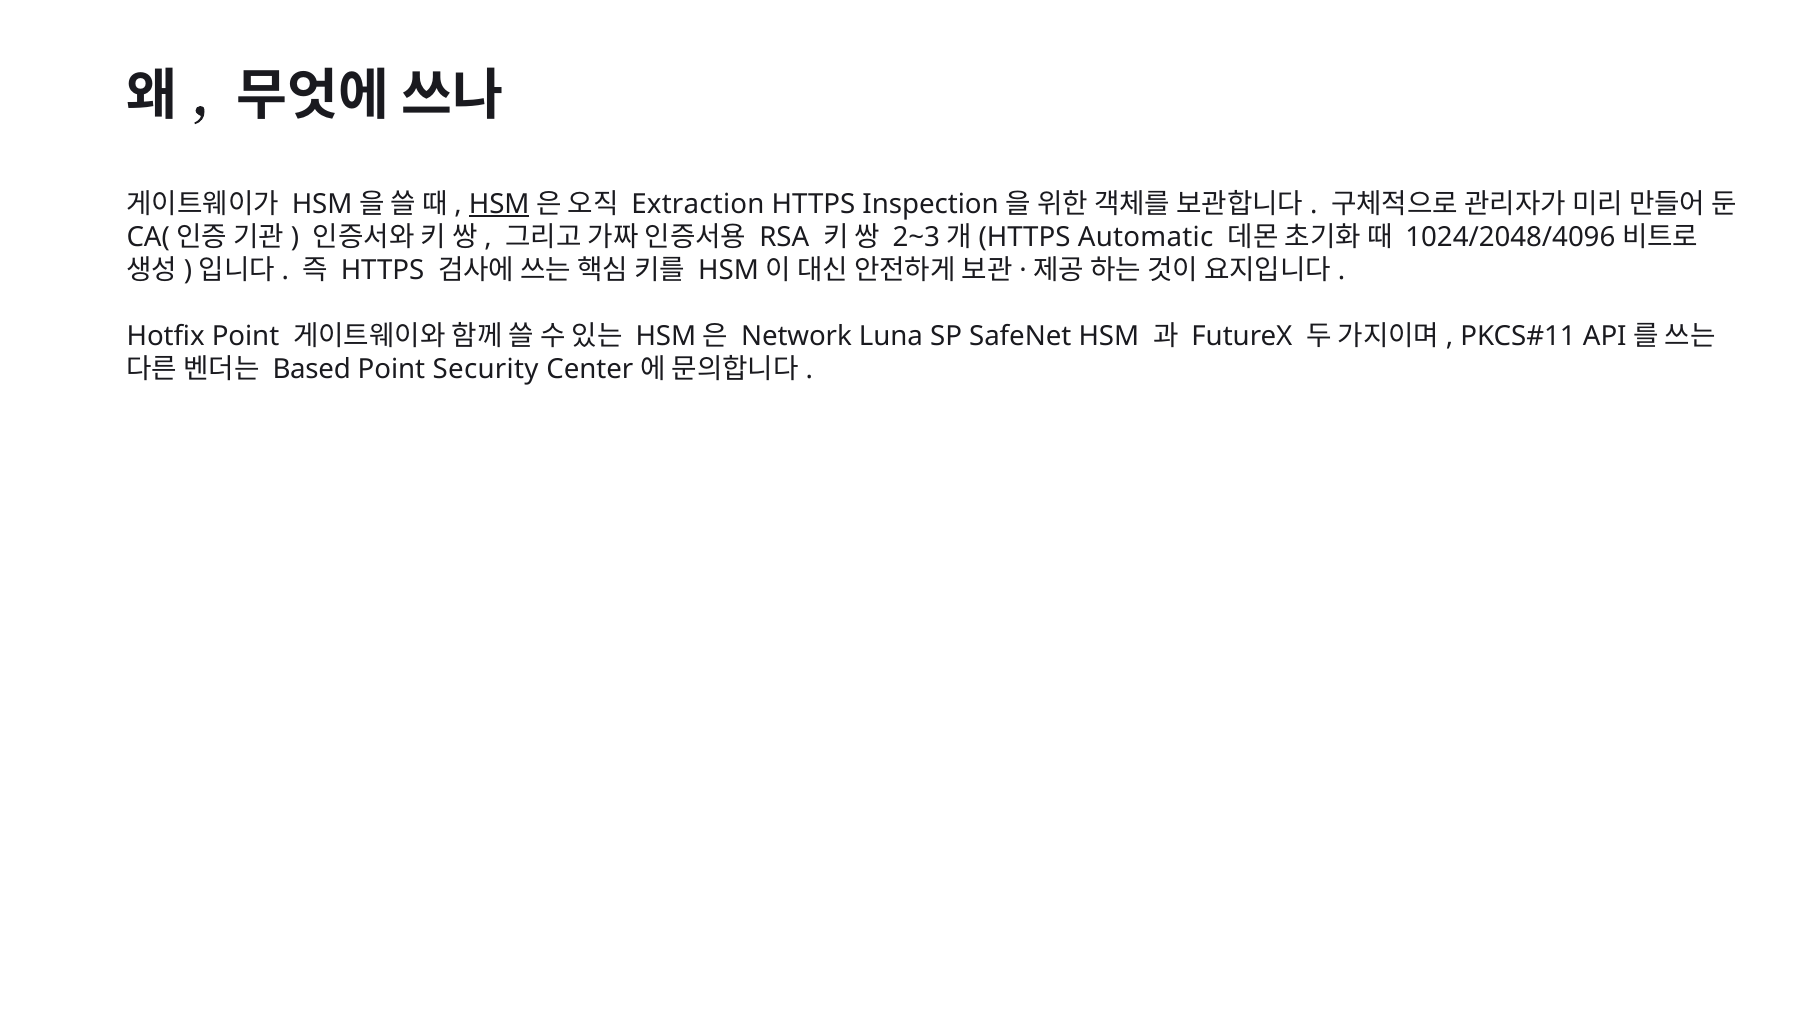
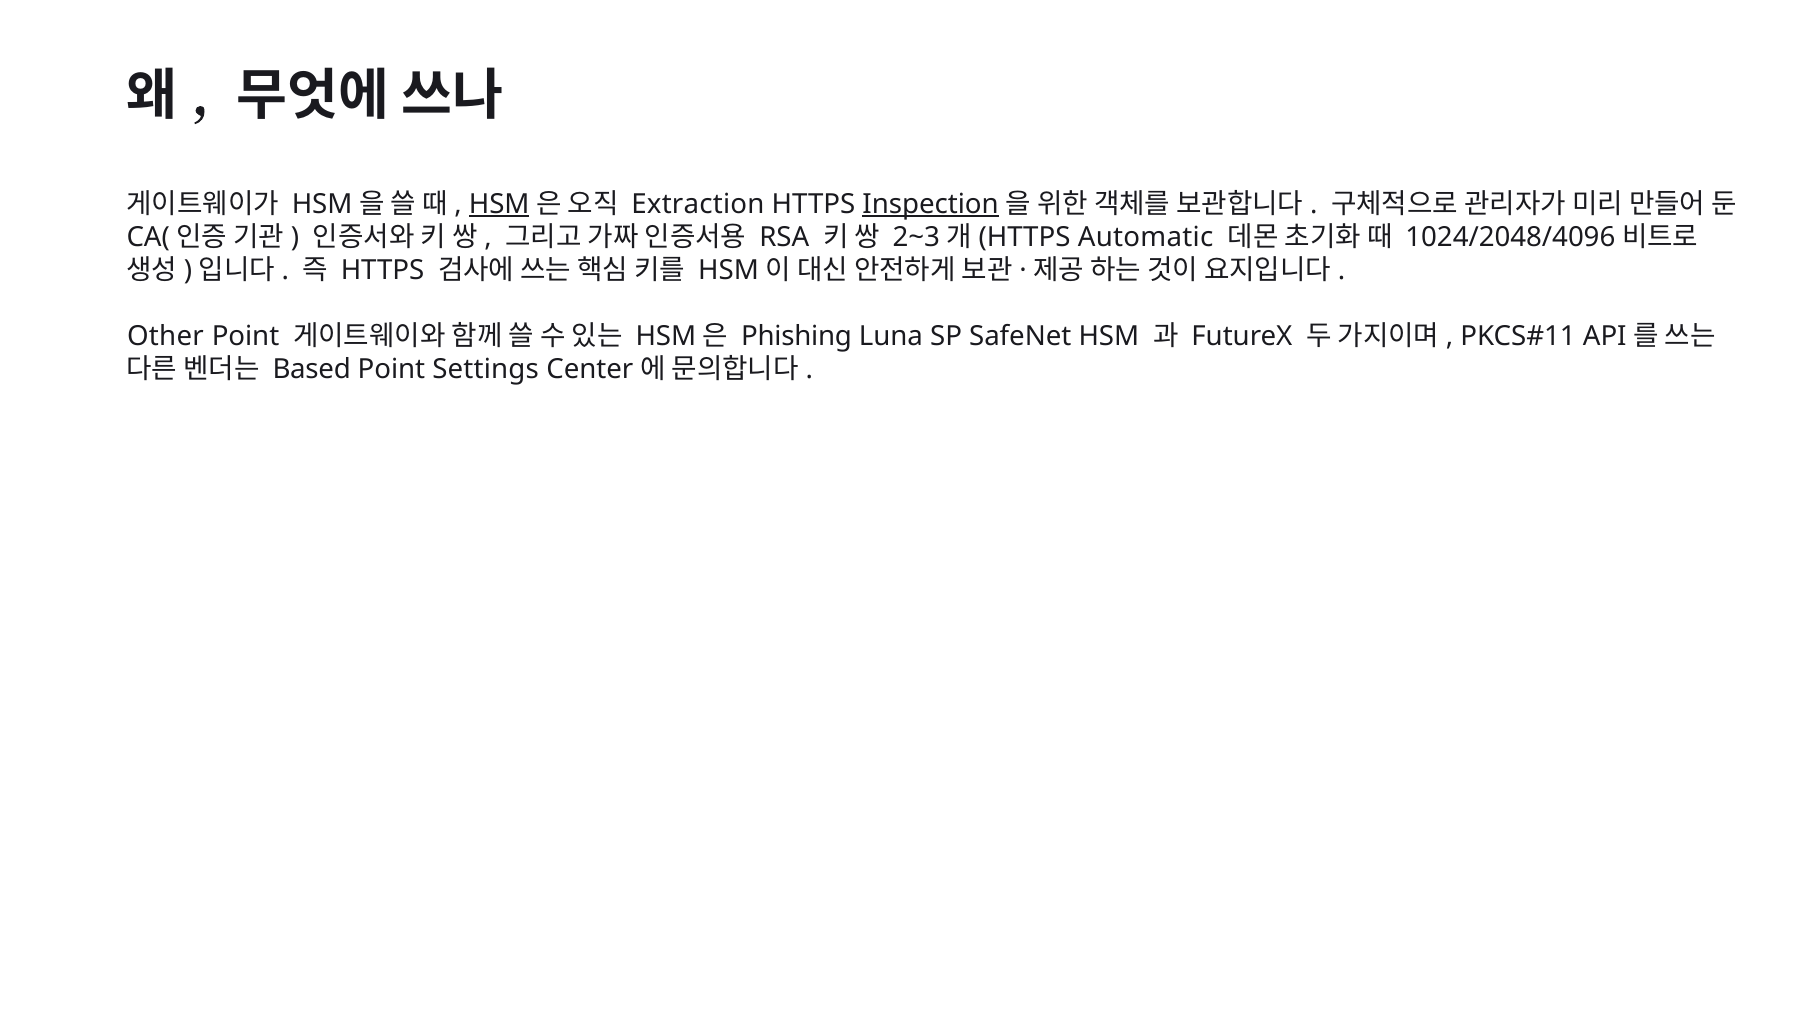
Inspection underline: none -> present (931, 204)
Hotfix: Hotfix -> Other (165, 337)
Network: Network -> Phishing (797, 337)
Security: Security -> Settings (486, 370)
